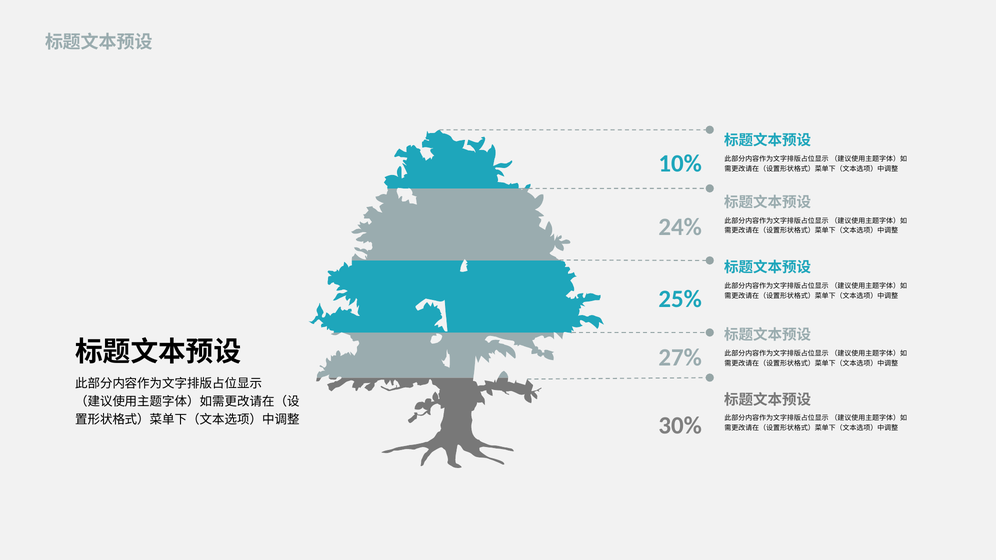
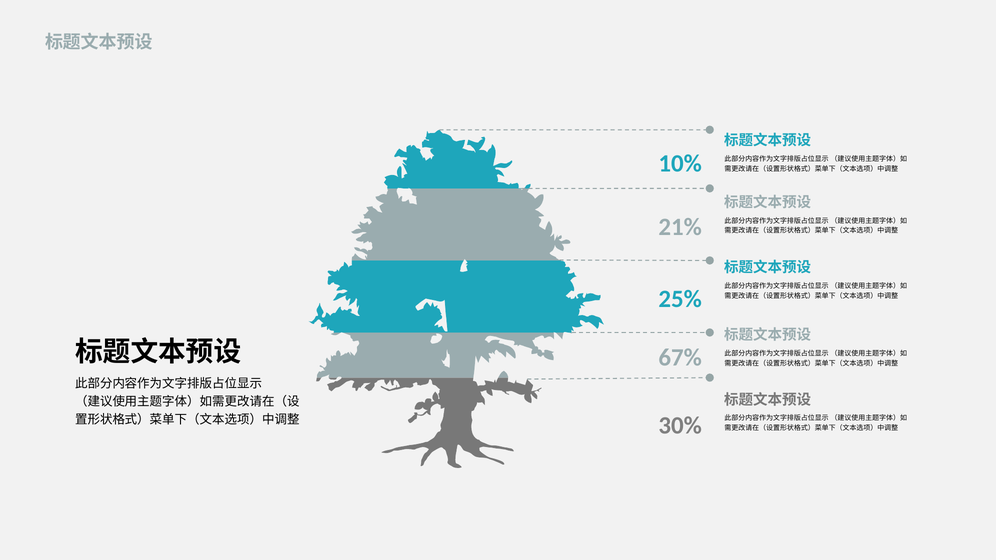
24%: 24% -> 21% (680, 227)
27%: 27% -> 67% (680, 358)
